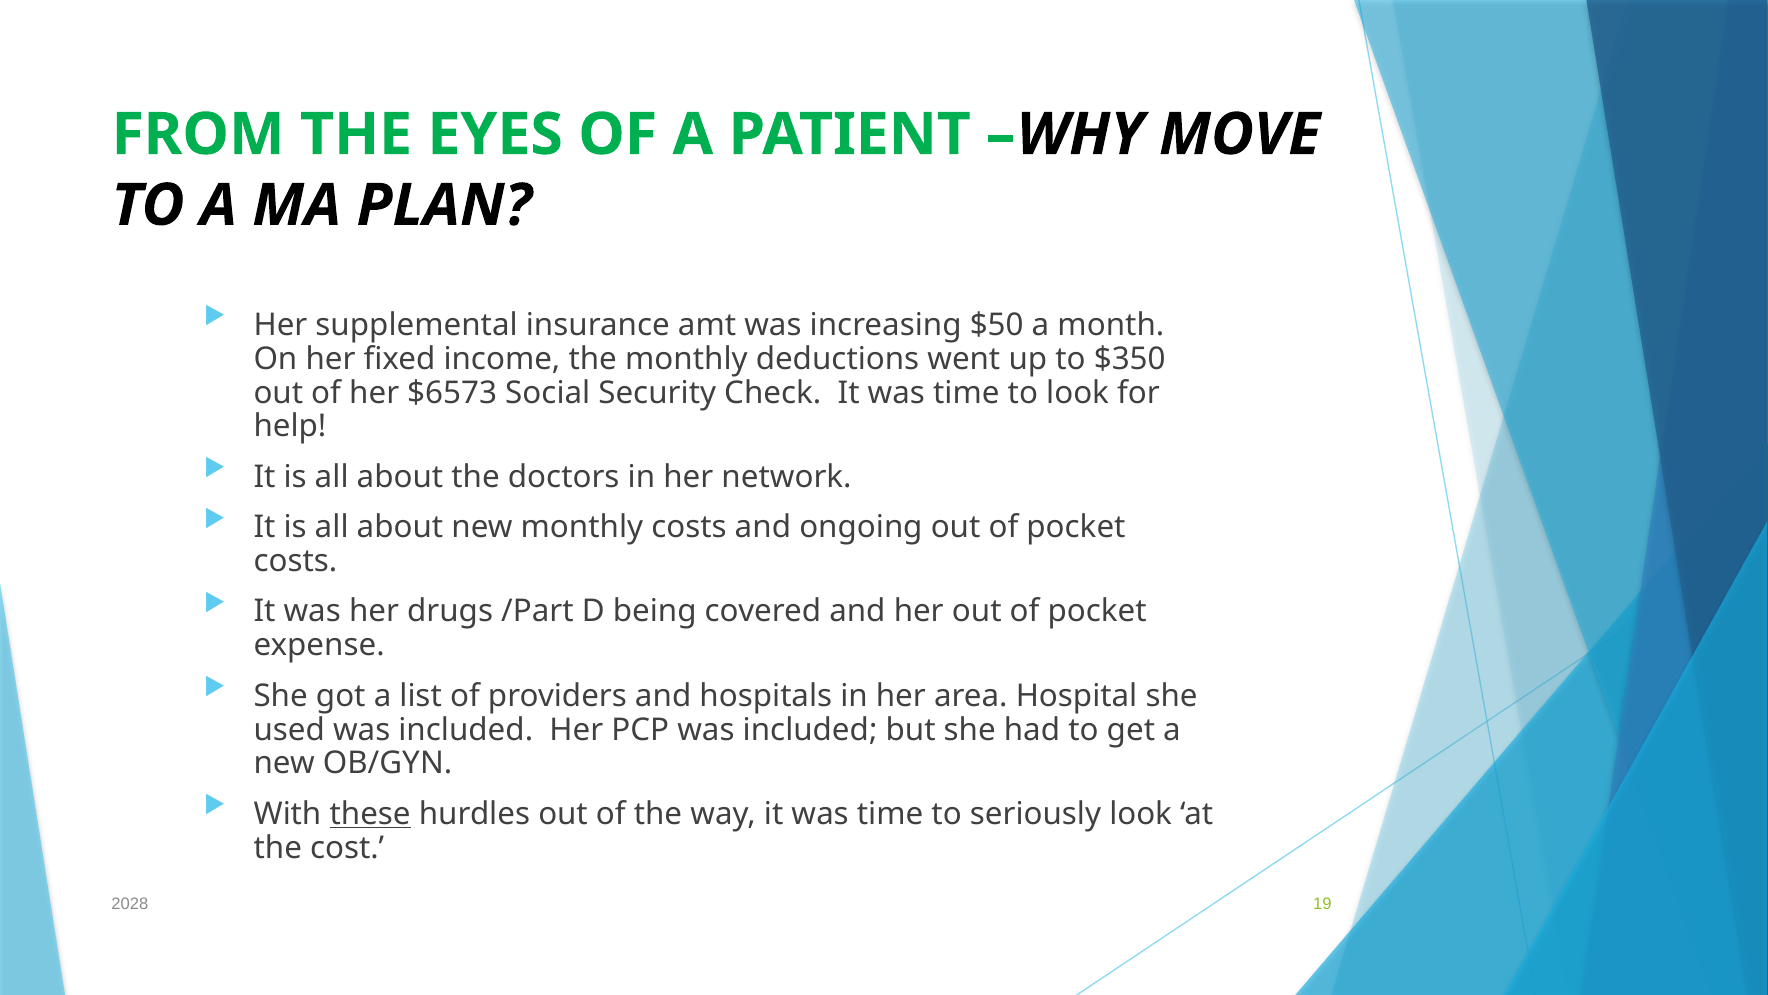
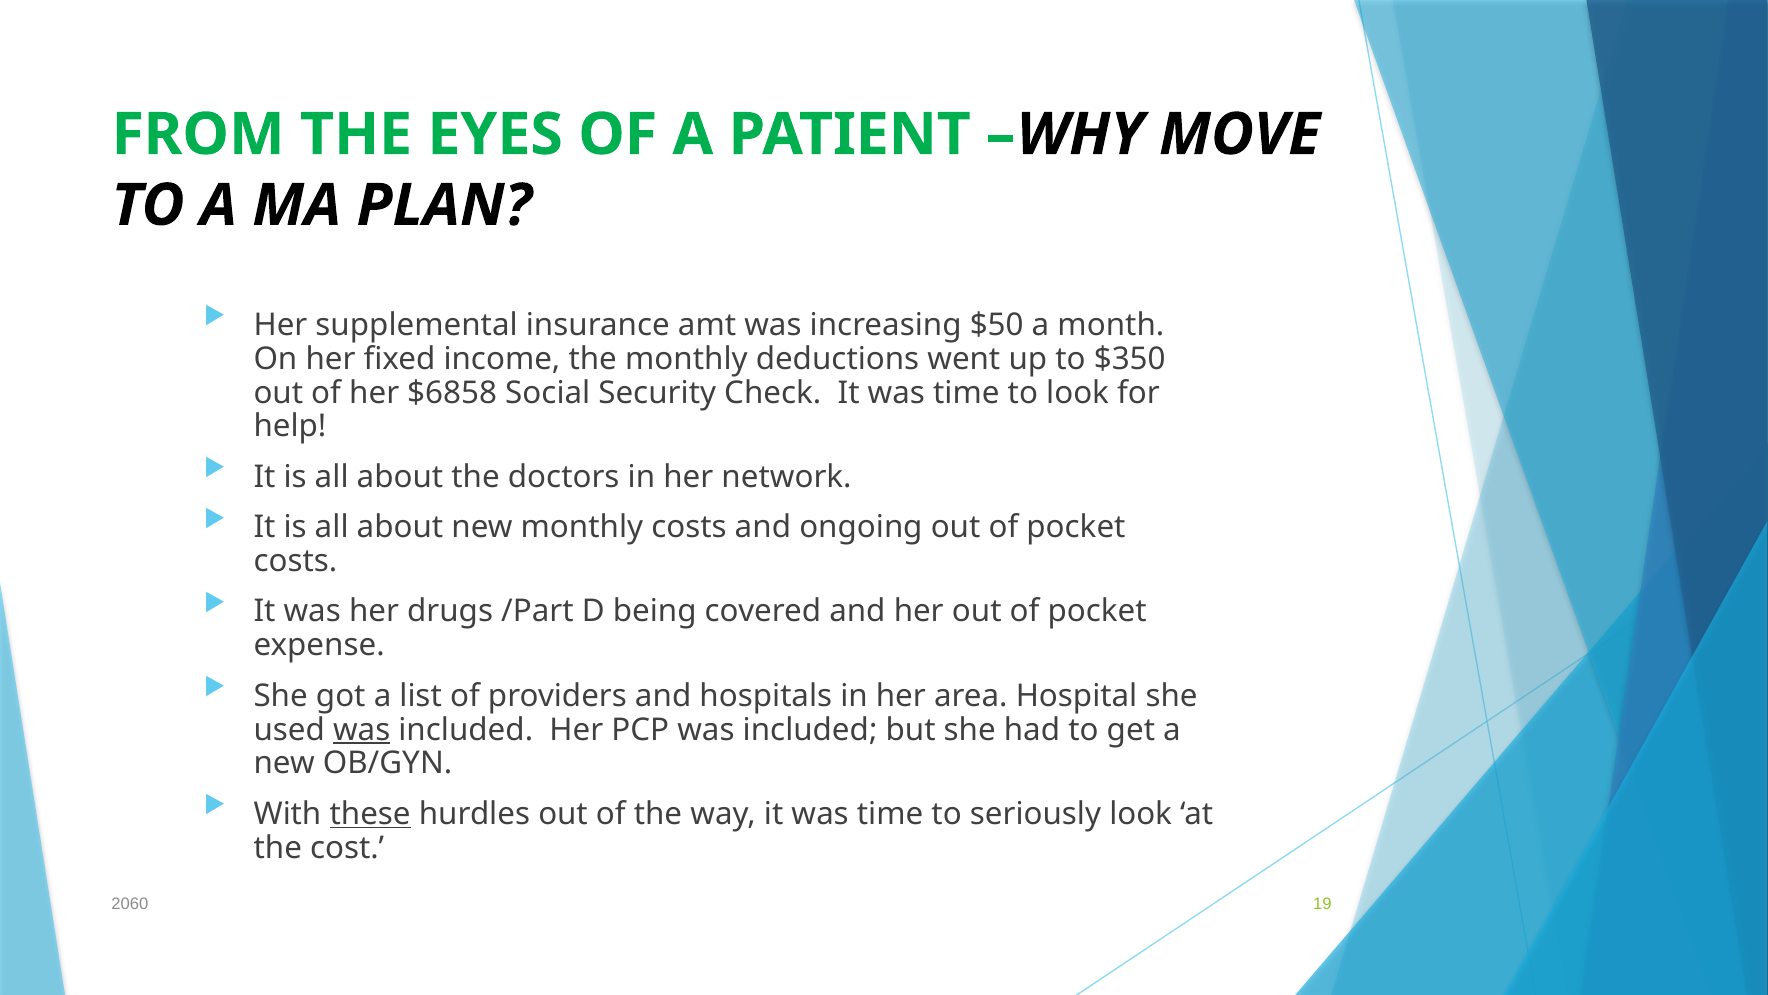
$6573: $6573 -> $6858 (452, 393)
was underline: none -> present (362, 729)
2028: 2028 -> 2060 (130, 904)
